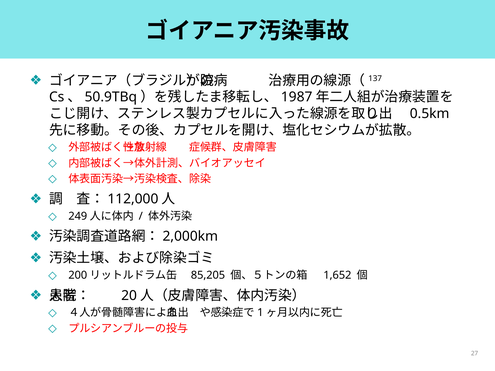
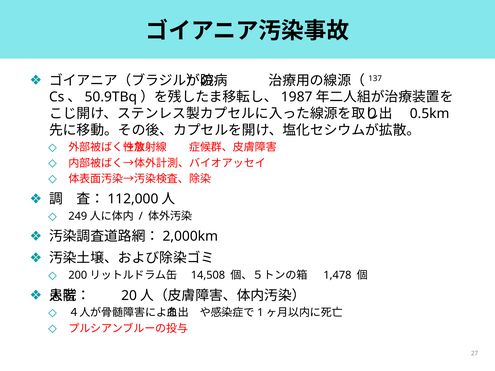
85,205: 85,205 -> 14,508 (208, 275)
1,652: 1,652 -> 1,478 (337, 275)
